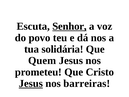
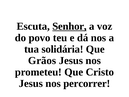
Quem: Quem -> Grãos (42, 60)
Jesus underline: present -> none (31, 83)
barreiras: barreiras -> percorrer (87, 83)
